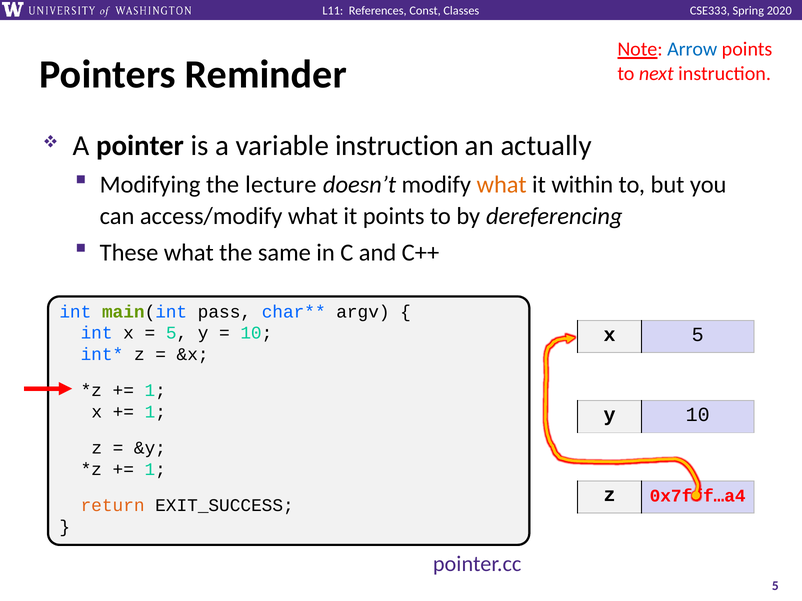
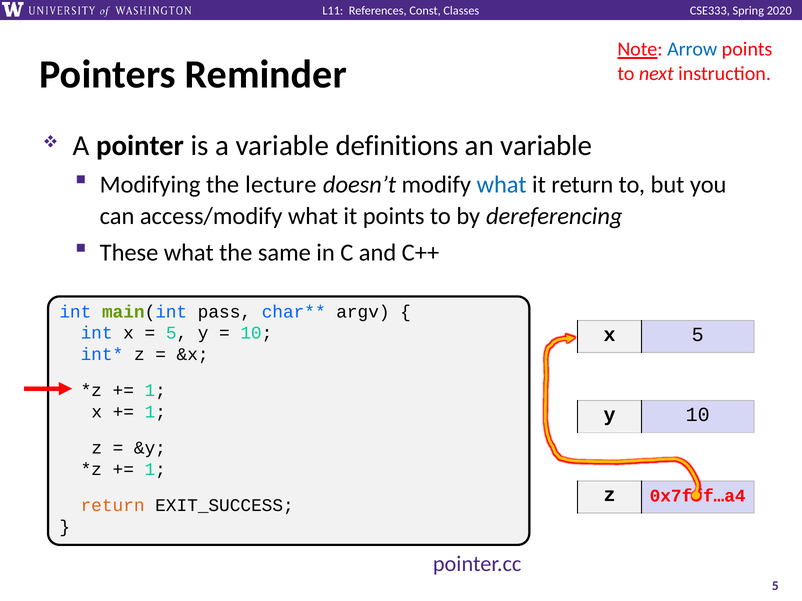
variable instruction: instruction -> definitions (397, 146)
an actually: actually -> variable (546, 146)
what colour: orange -> blue (502, 185)
it within: within -> return (582, 185)
